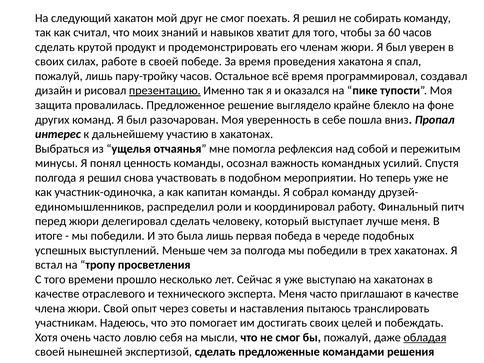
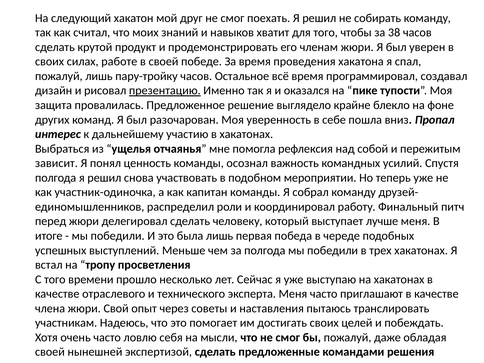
60: 60 -> 38 (394, 33)
минусы: минусы -> зависит (56, 163)
обладая underline: present -> none (425, 337)
